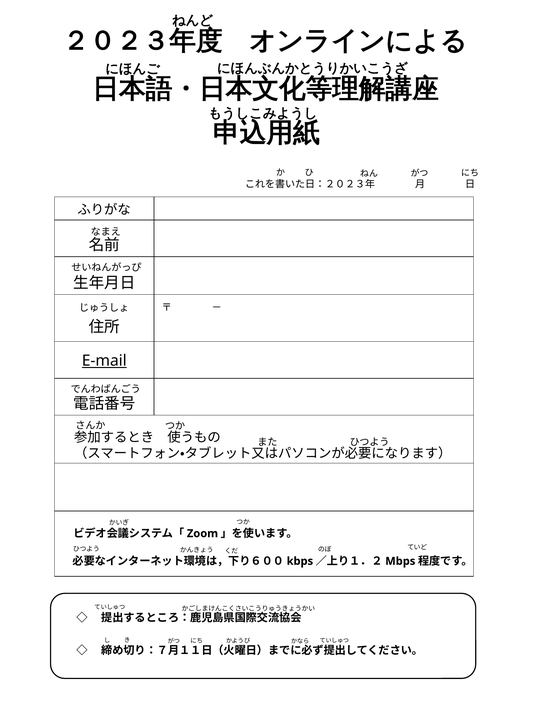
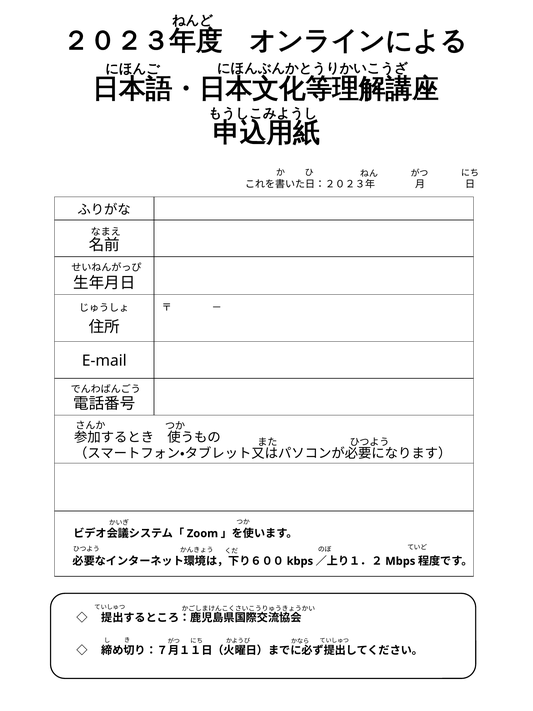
E-mail underline: present -> none (104, 361)
